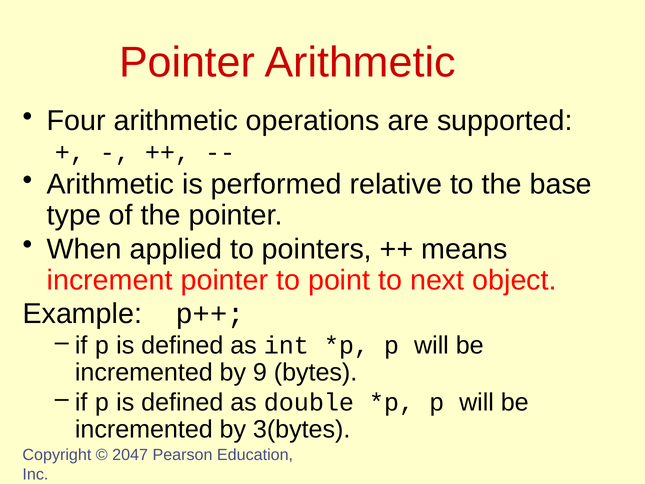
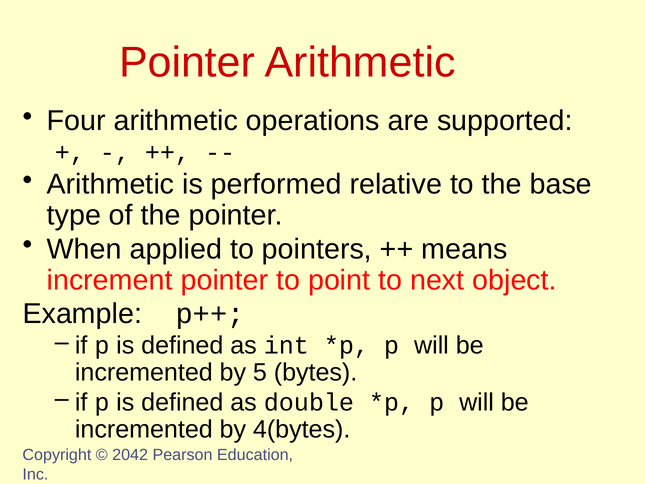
9: 9 -> 5 (260, 372)
3(bytes: 3(bytes -> 4(bytes (302, 429)
2047: 2047 -> 2042 (130, 455)
